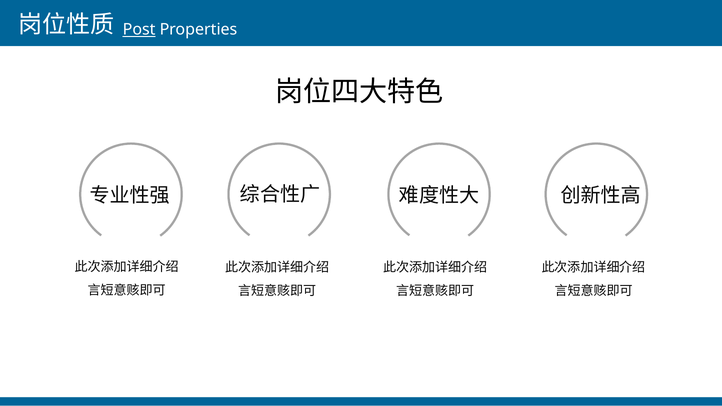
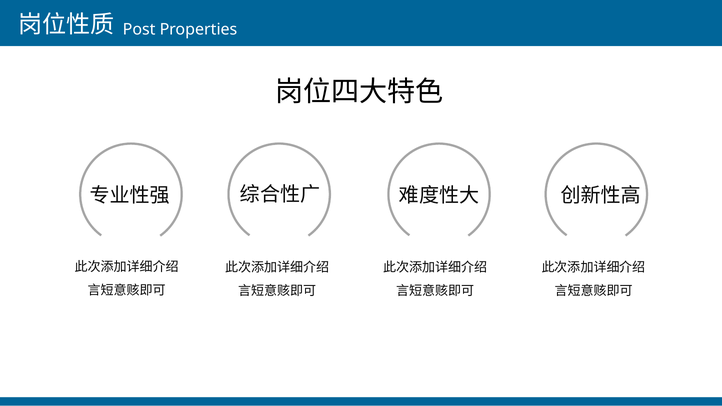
Post underline: present -> none (139, 30)
